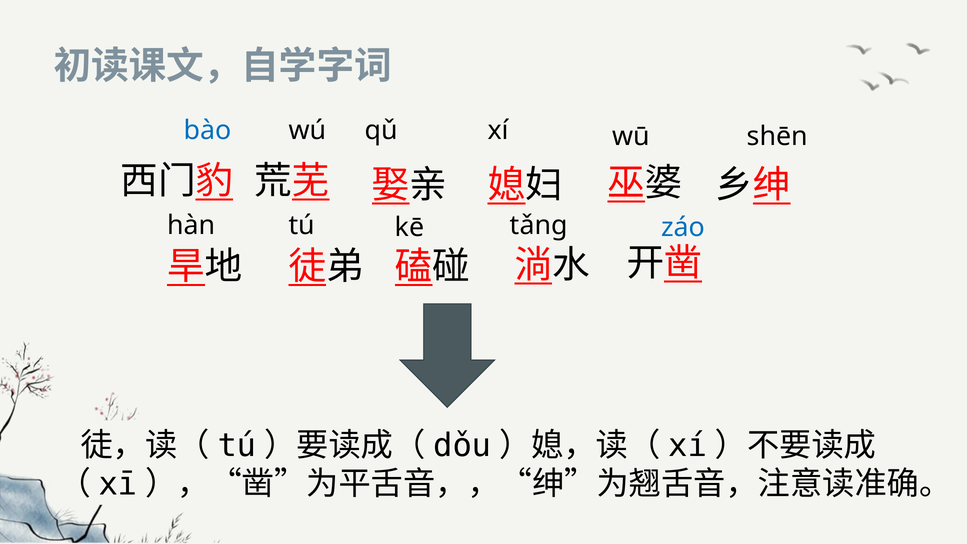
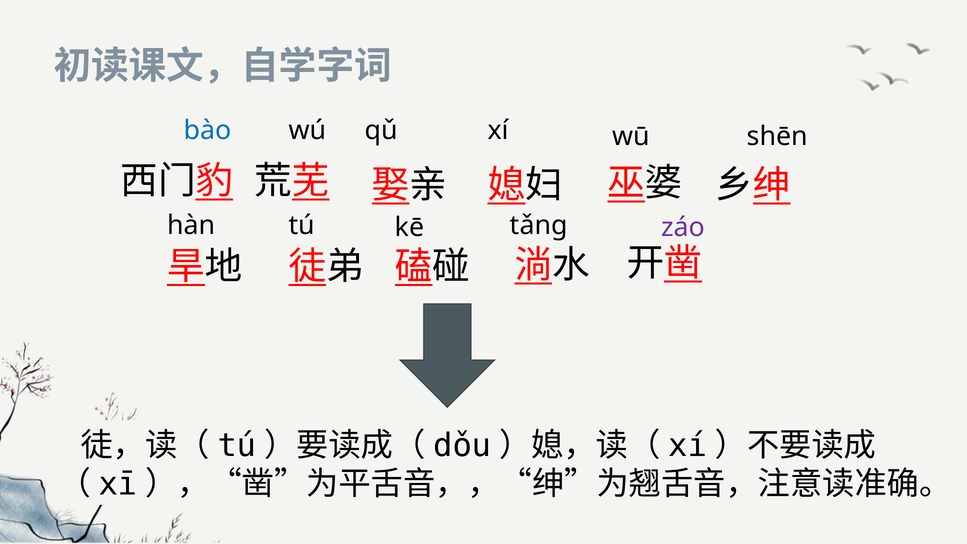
záo colour: blue -> purple (683, 227)
